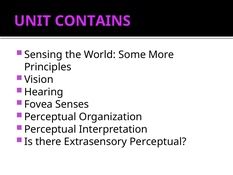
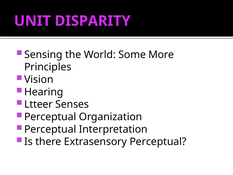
CONTAINS: CONTAINS -> DISPARITY (93, 21)
Fovea: Fovea -> Ltteer (38, 104)
